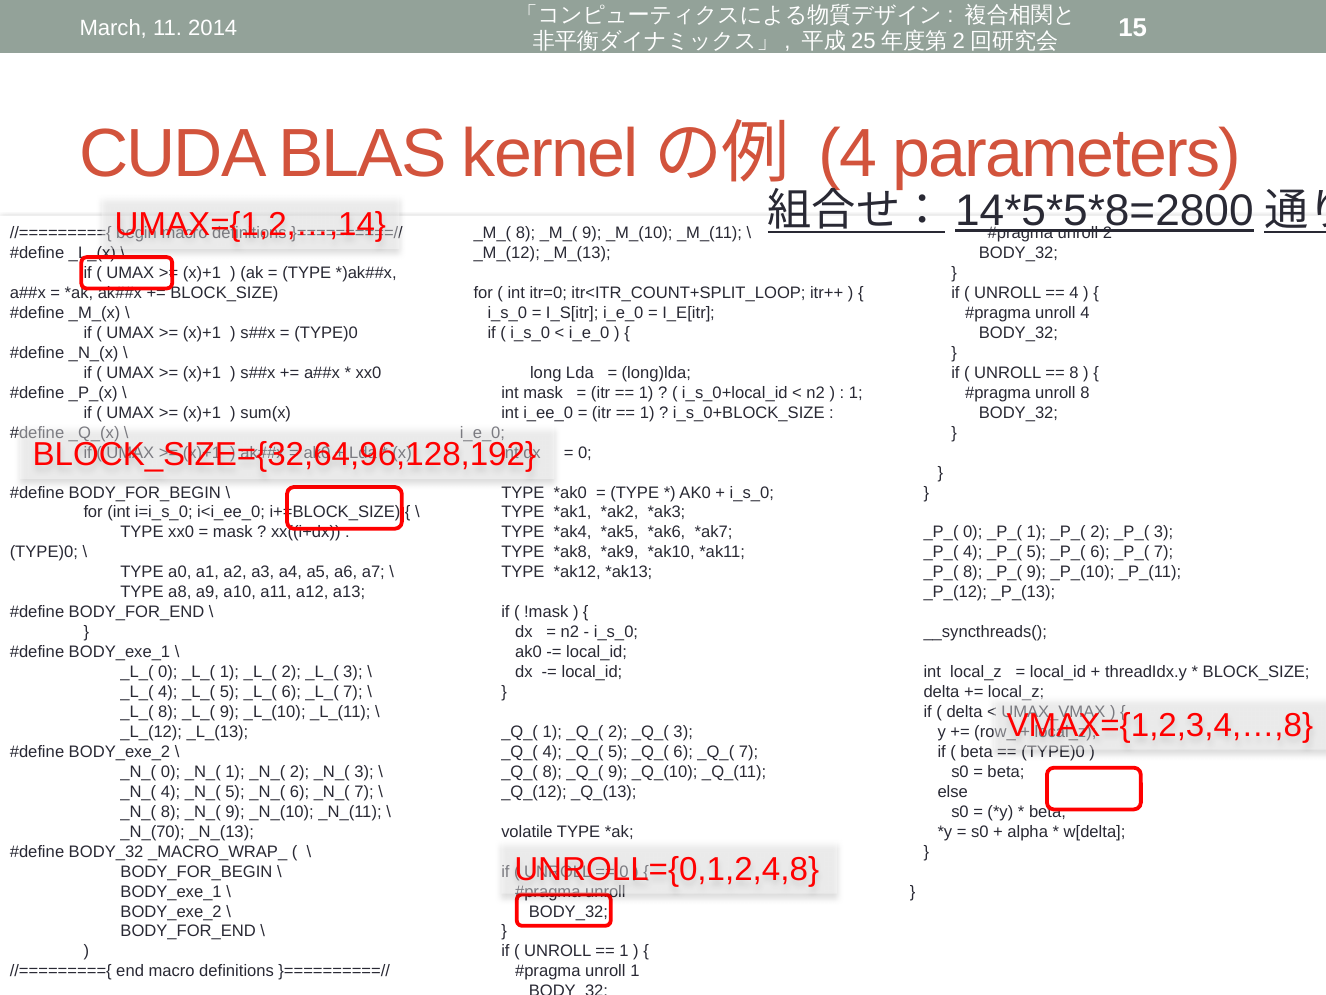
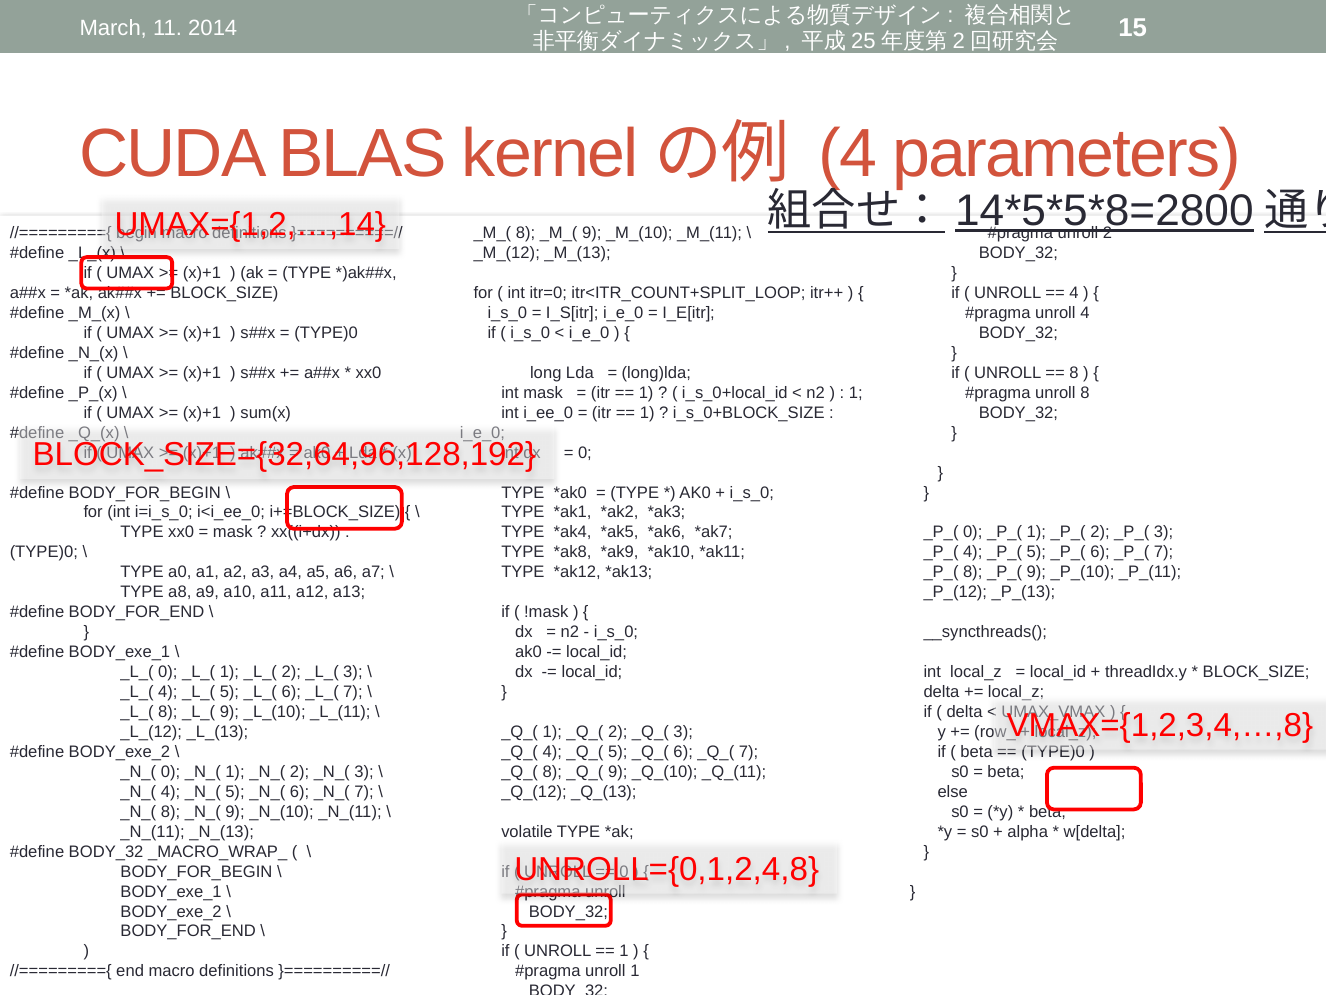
_N_(70: _N_(70 -> _N_(11 (153, 831)
